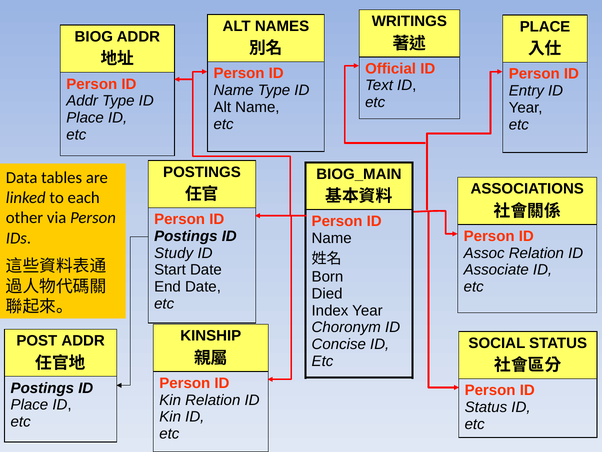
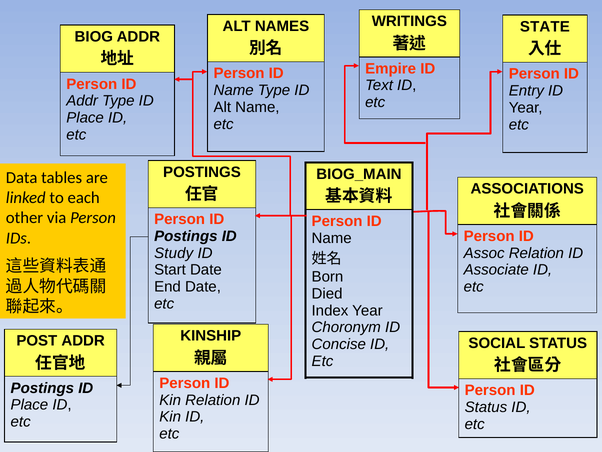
PLACE: PLACE -> STATE (545, 27)
Official: Official -> Empire (391, 69)
